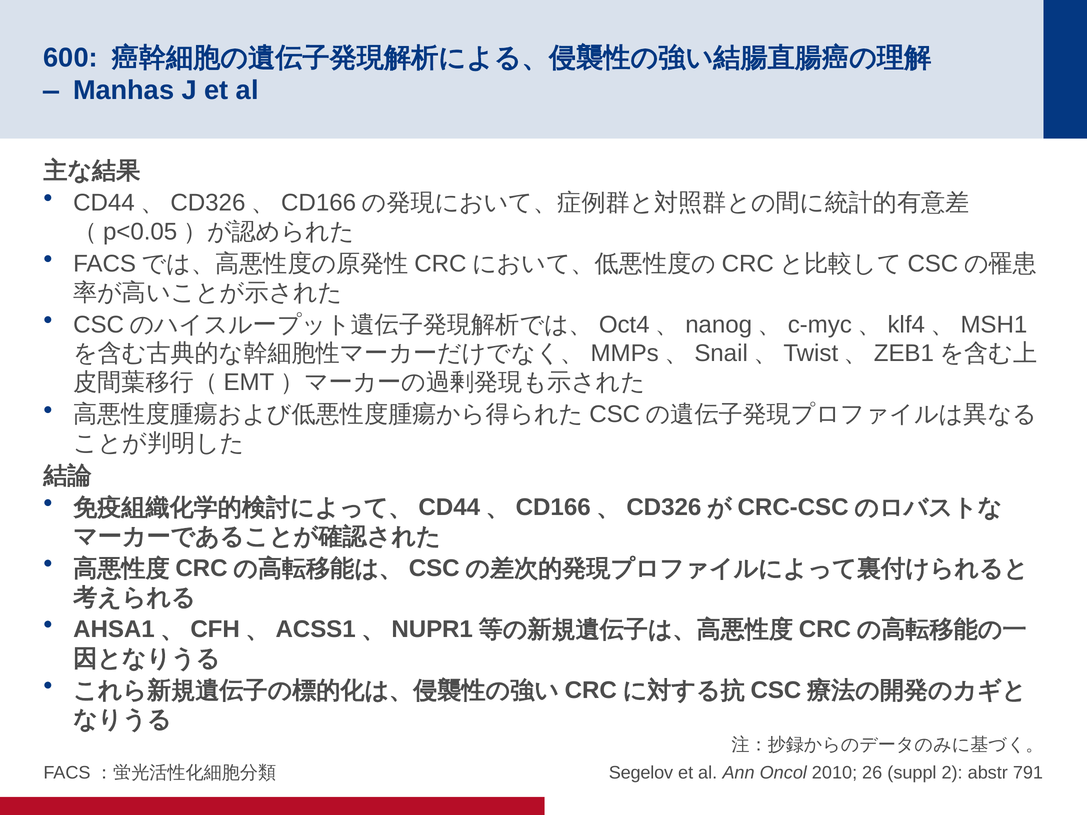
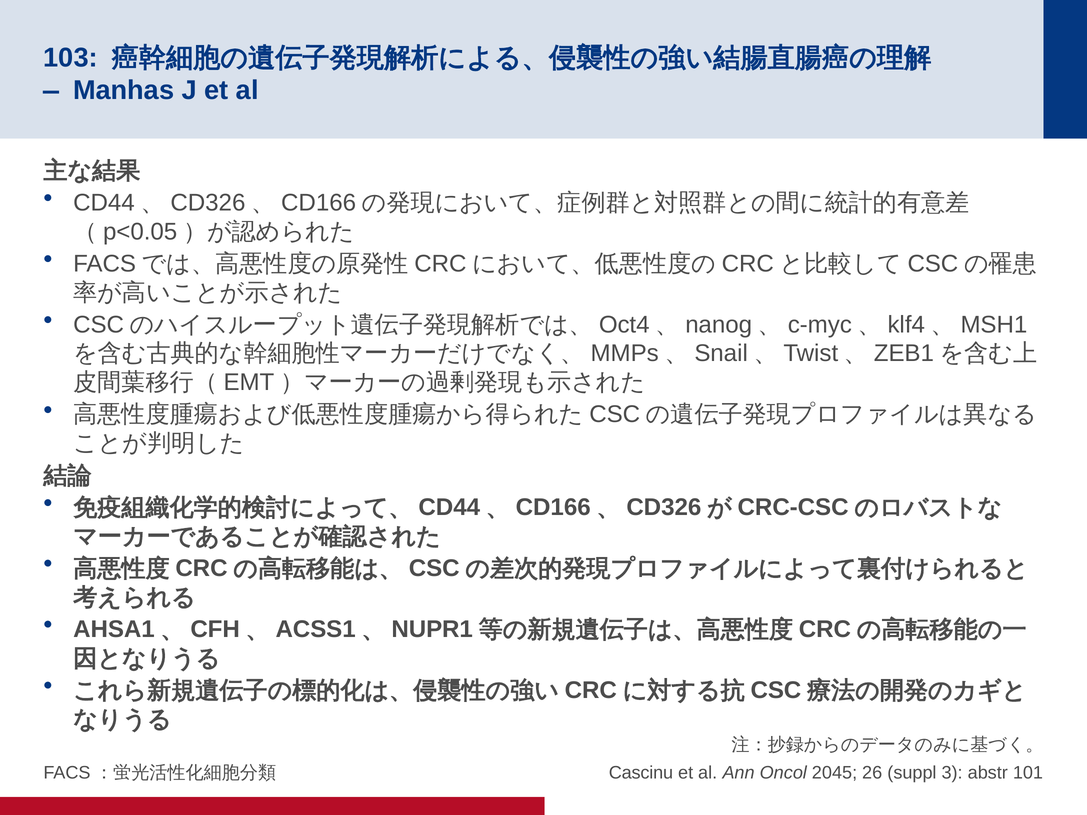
600: 600 -> 103 (71, 58)
Segelov: Segelov -> Cascinu (641, 773)
2010: 2010 -> 2045 (835, 773)
2: 2 -> 3 (952, 773)
791: 791 -> 101 (1028, 773)
